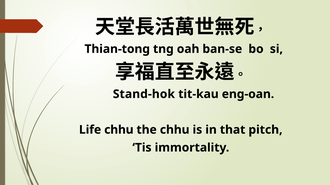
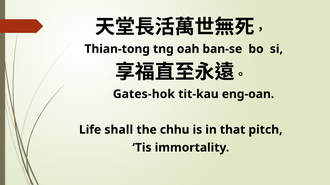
Stand-hok: Stand-hok -> Gates-hok (144, 94)
Life chhu: chhu -> shall (119, 130)
